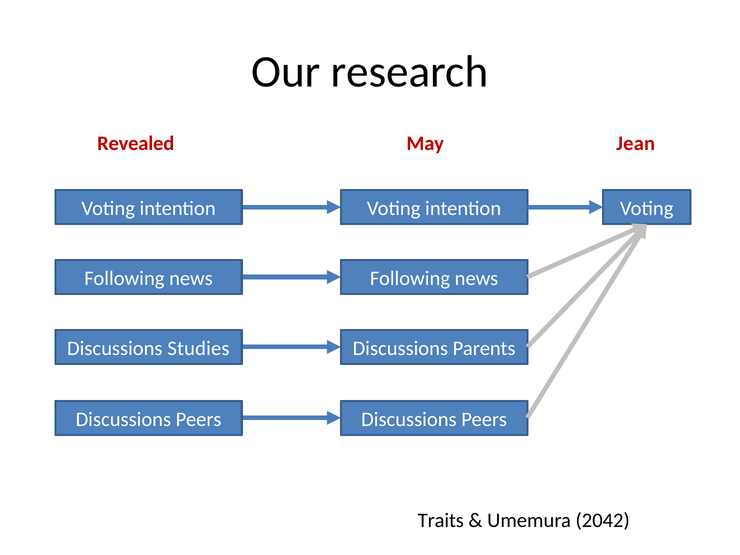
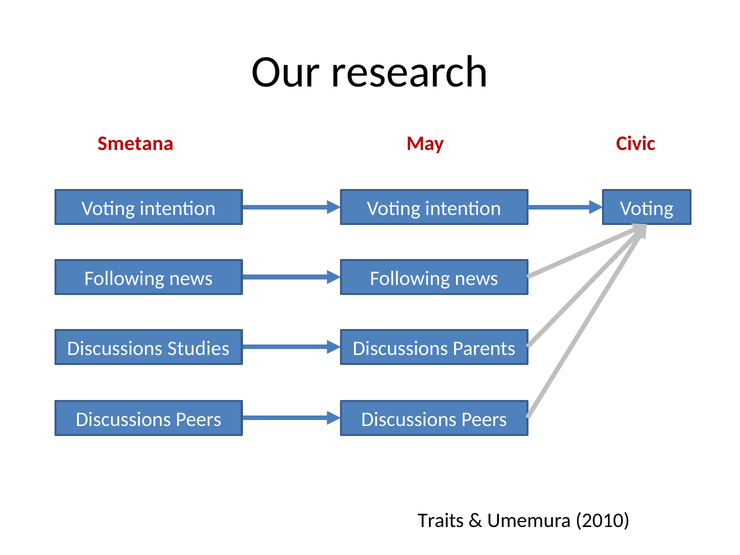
Revealed: Revealed -> Smetana (136, 143)
Jean: Jean -> Civic (636, 143)
2042: 2042 -> 2010 (603, 520)
